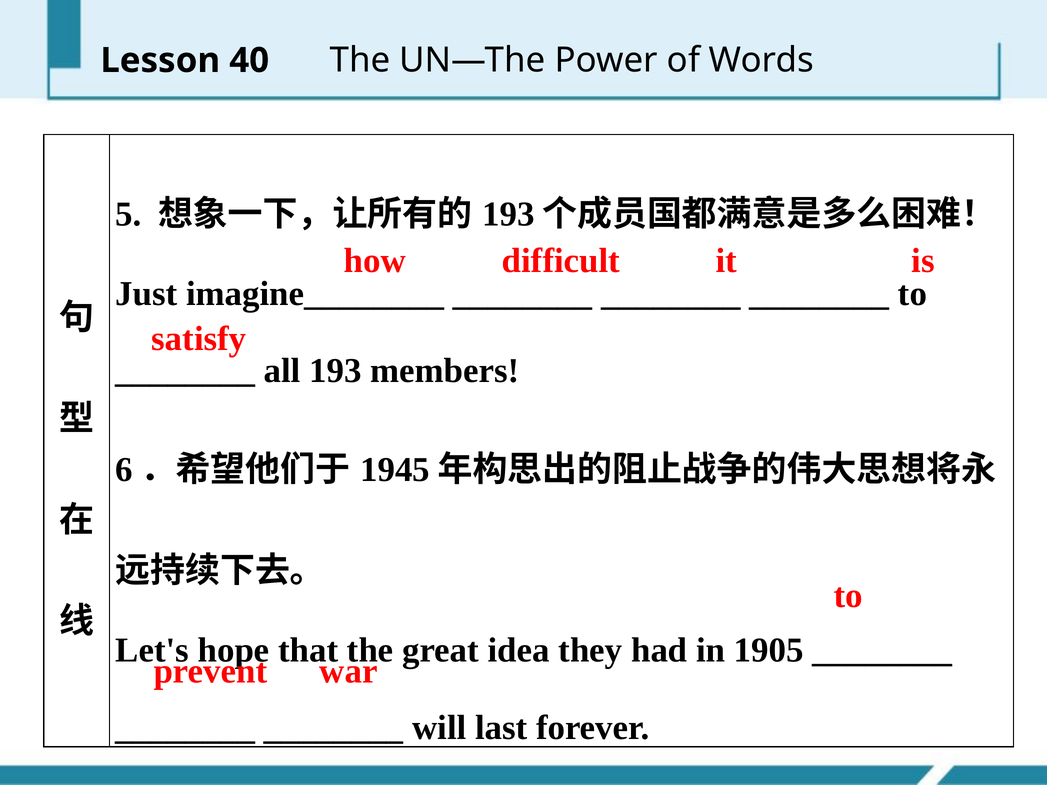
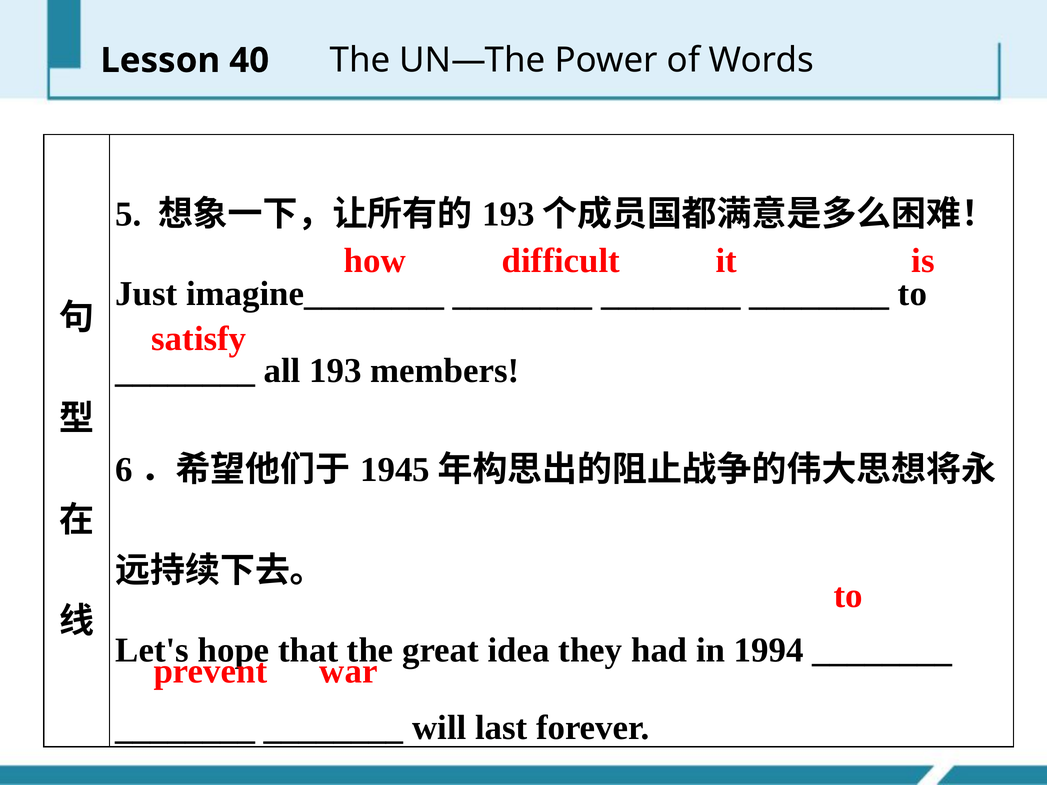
1905: 1905 -> 1994 (769, 651)
